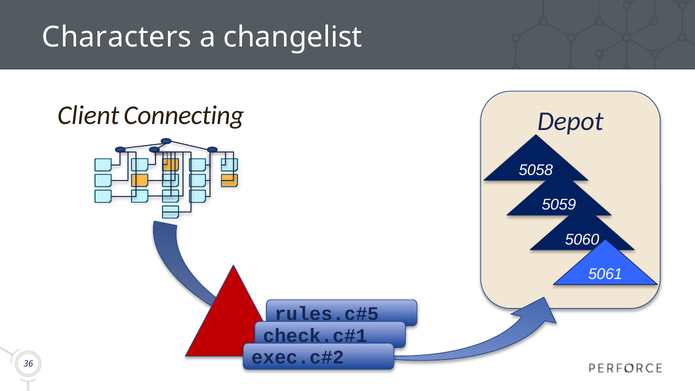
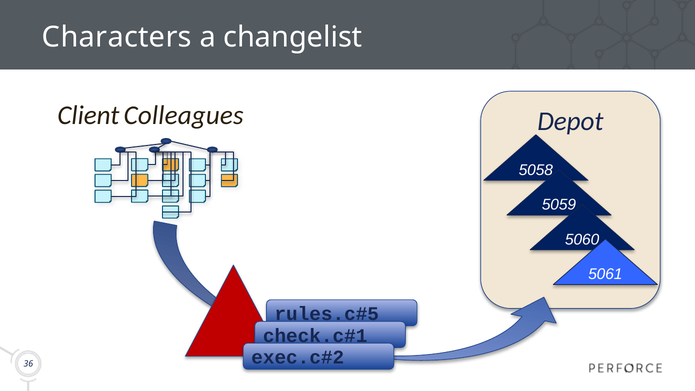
Connecting: Connecting -> Colleagues (184, 115)
